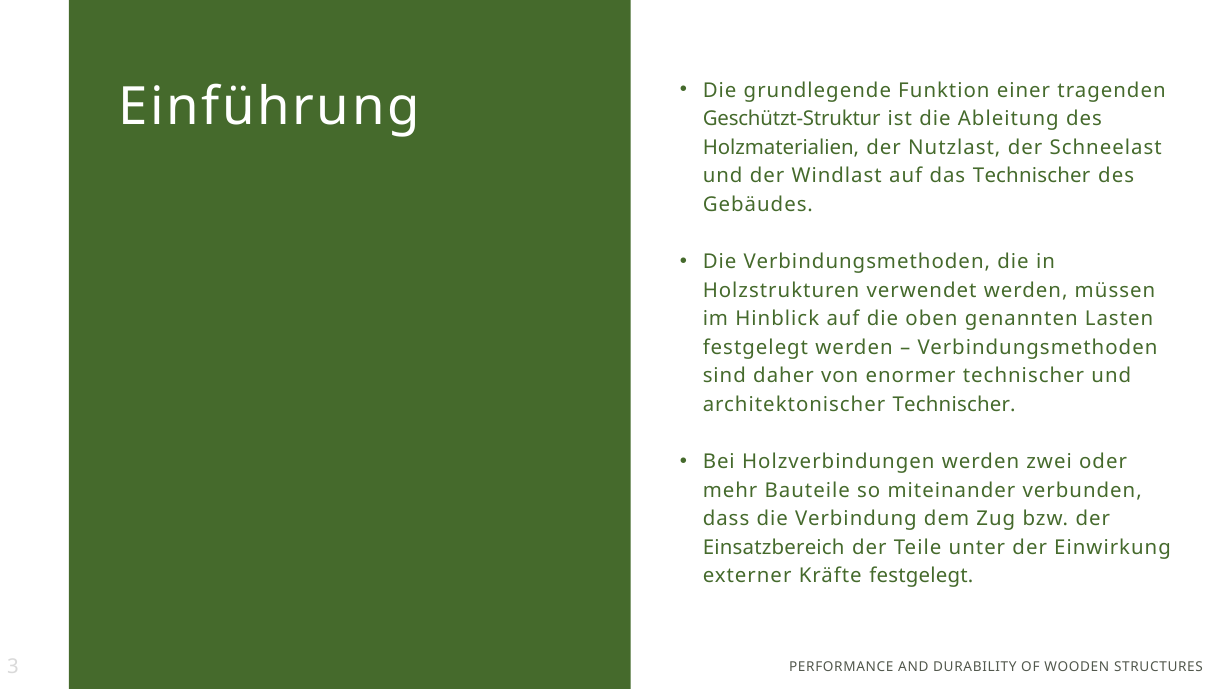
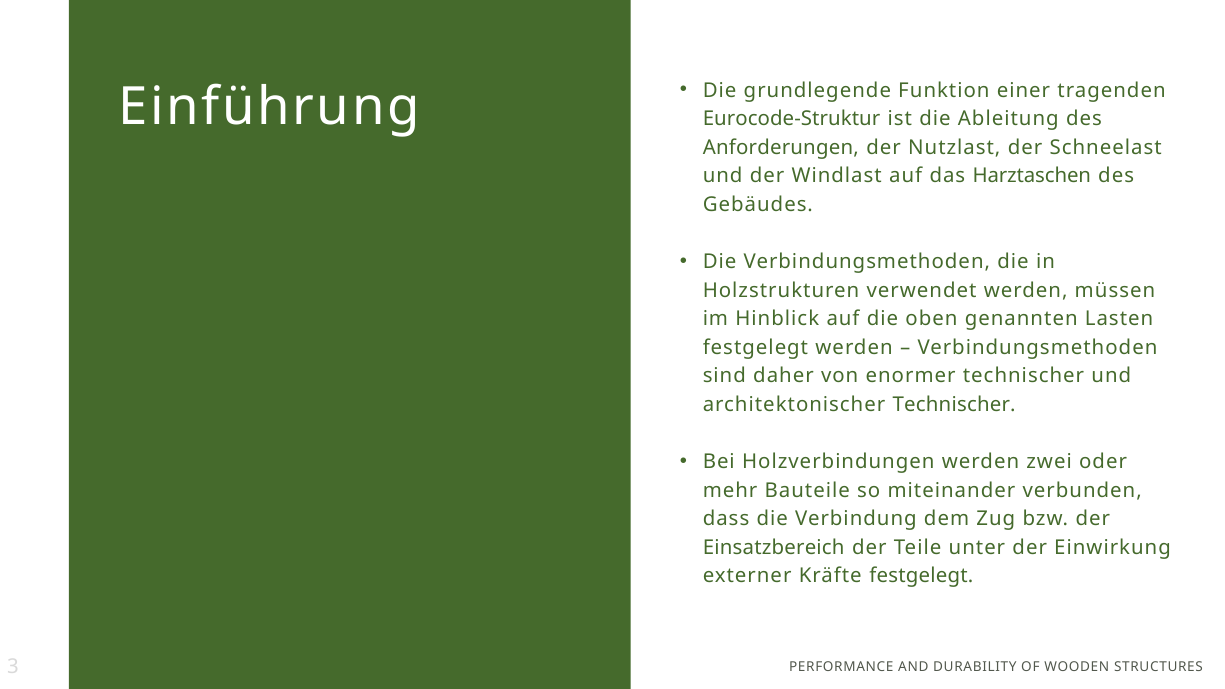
Geschützt-Struktur: Geschützt-Struktur -> Eurocode-Struktur (792, 119)
Holzmaterialien: Holzmaterialien -> Anforderungen (781, 147)
das Technischer: Technischer -> Harztaschen (1032, 176)
